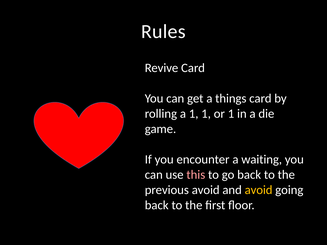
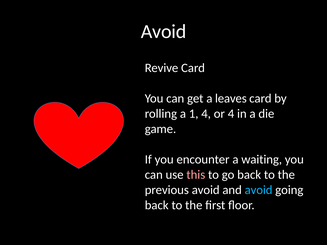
Rules: Rules -> Avoid (164, 32)
things: things -> leaves (231, 98)
1 1: 1 -> 4 (206, 114)
or 1: 1 -> 4 (231, 114)
avoid colour: yellow -> light blue (259, 190)
